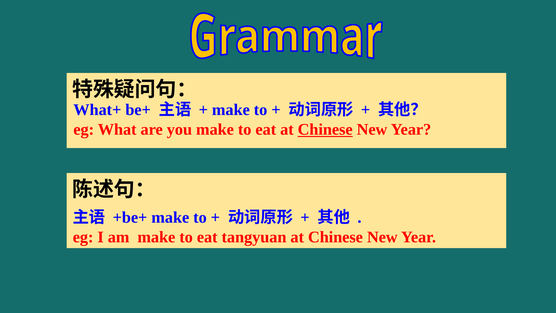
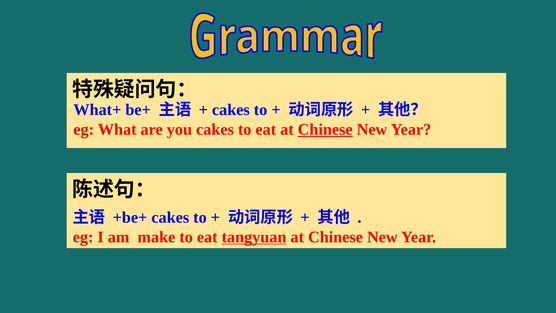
make: make -> cakes (231, 110)
you make: make -> cakes (215, 129)
+be+ make: make -> cakes (170, 217)
tangyuan underline: none -> present (254, 237)
